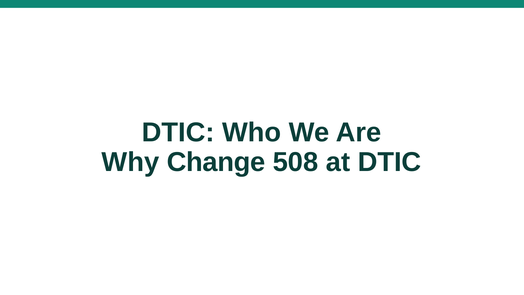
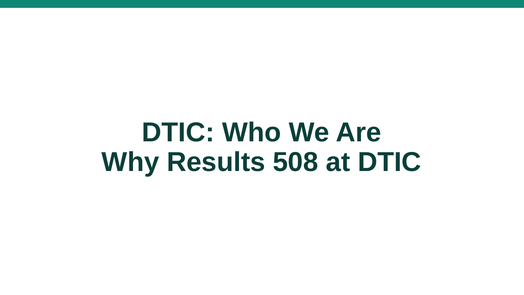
Change: Change -> Results (216, 162)
